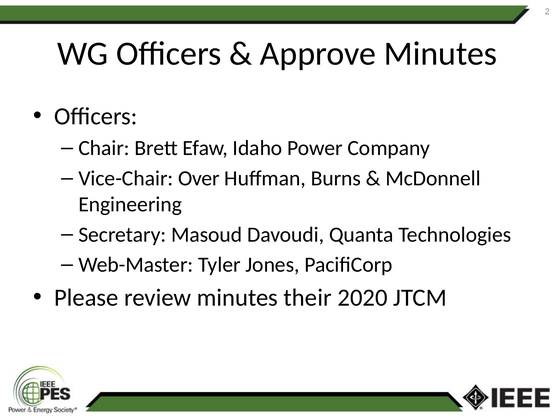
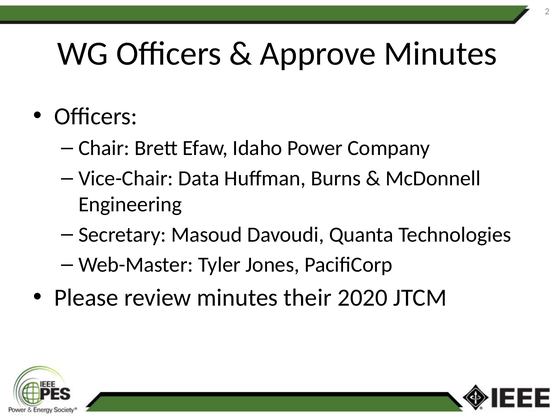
Over: Over -> Data (199, 179)
